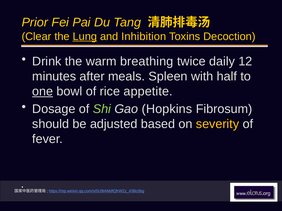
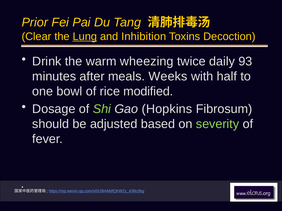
breathing: breathing -> wheezing (147, 62)
12: 12 -> 93 (245, 62)
Spleen: Spleen -> Weeks (168, 77)
one underline: present -> none (43, 92)
appetite: appetite -> modified (148, 92)
severity colour: yellow -> light green (218, 124)
